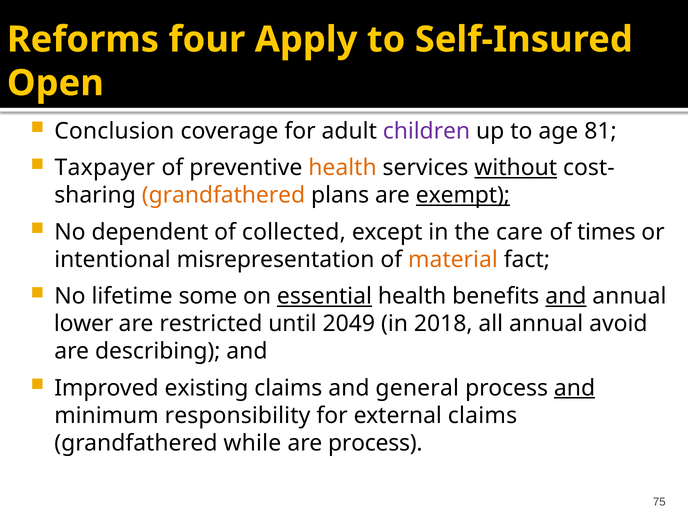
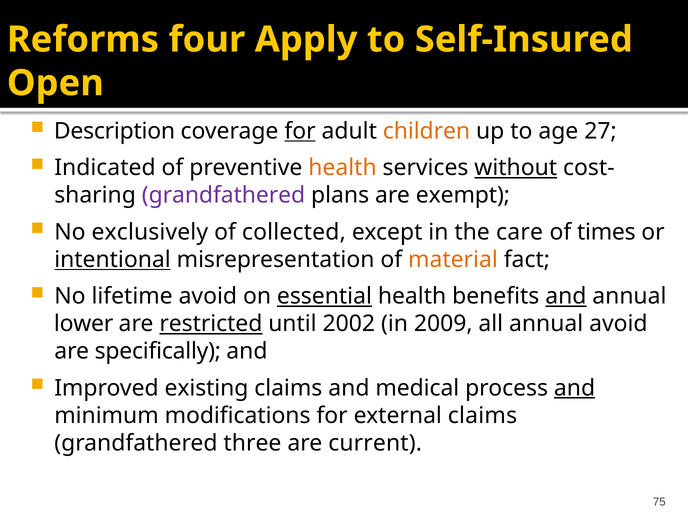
Conclusion: Conclusion -> Description (115, 131)
for underline: none -> present (300, 131)
children colour: purple -> orange (426, 131)
81: 81 -> 27 (600, 131)
Taxpayer: Taxpayer -> Indicated (105, 168)
grandfathered colour: orange -> purple (224, 195)
exempt underline: present -> none (463, 195)
dependent: dependent -> exclusively (150, 232)
intentional underline: none -> present (112, 260)
lifetime some: some -> avoid (208, 296)
restricted underline: none -> present (211, 324)
2049: 2049 -> 2002 (349, 324)
2018: 2018 -> 2009 (443, 324)
describing: describing -> specifically (158, 351)
general: general -> medical (417, 388)
responsibility: responsibility -> modifications (238, 415)
while: while -> three (252, 443)
are process: process -> current (375, 443)
